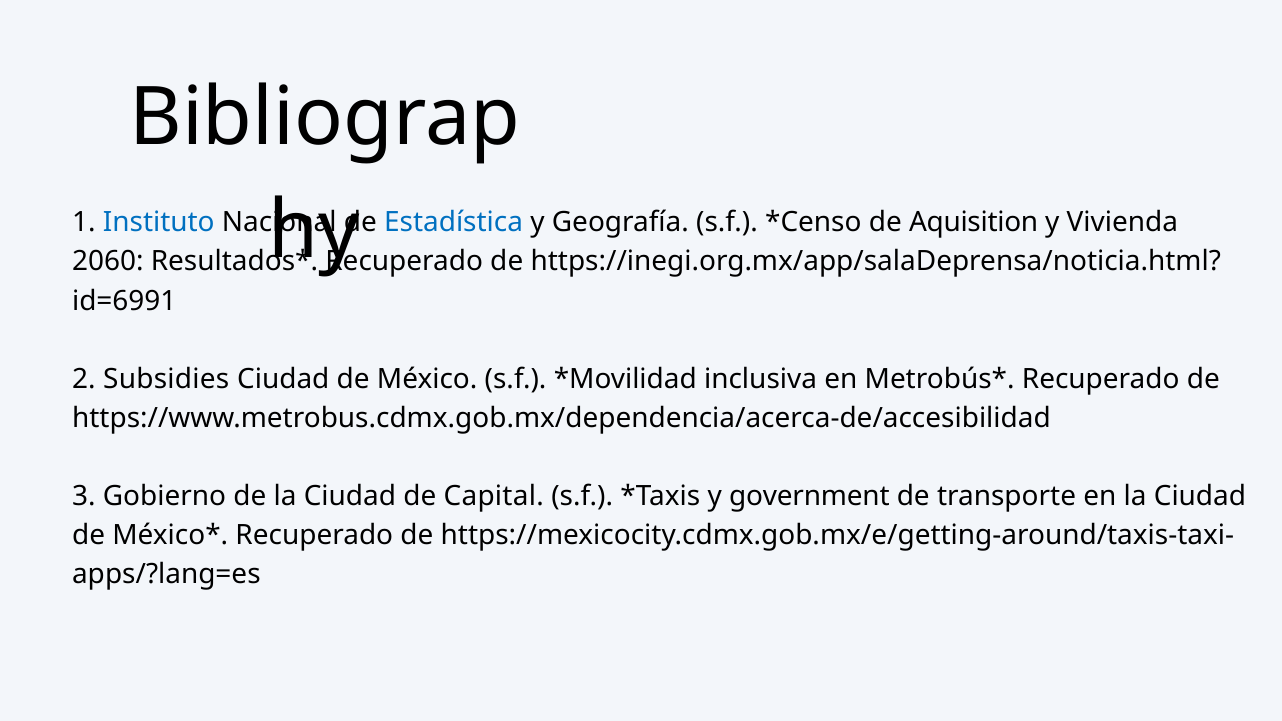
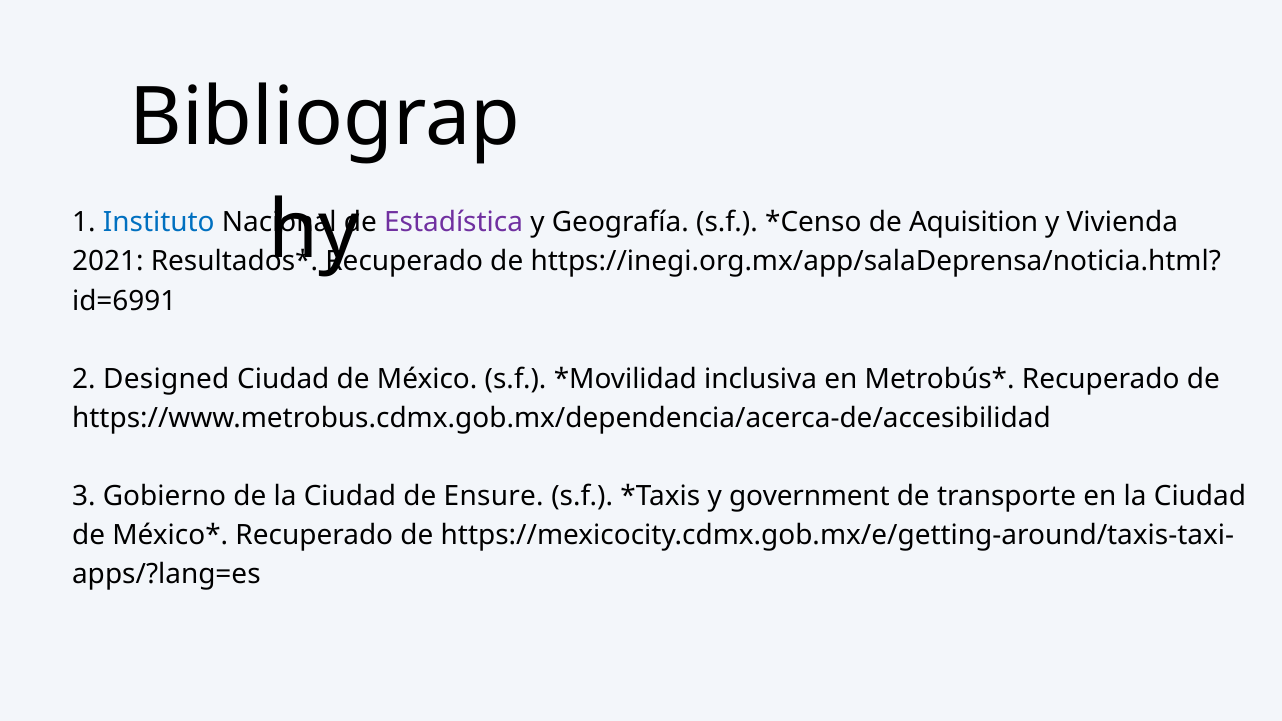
Estadística colour: blue -> purple (454, 223)
2060: 2060 -> 2021 (108, 262)
Subsidies: Subsidies -> Designed (166, 379)
Capital: Capital -> Ensure (494, 497)
